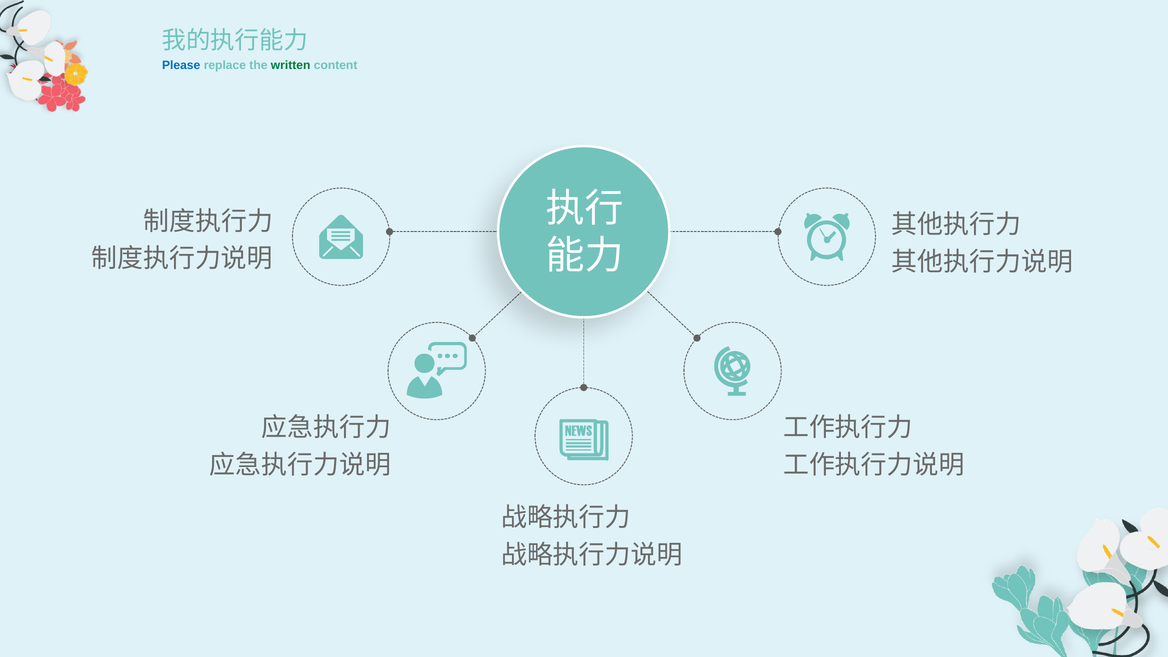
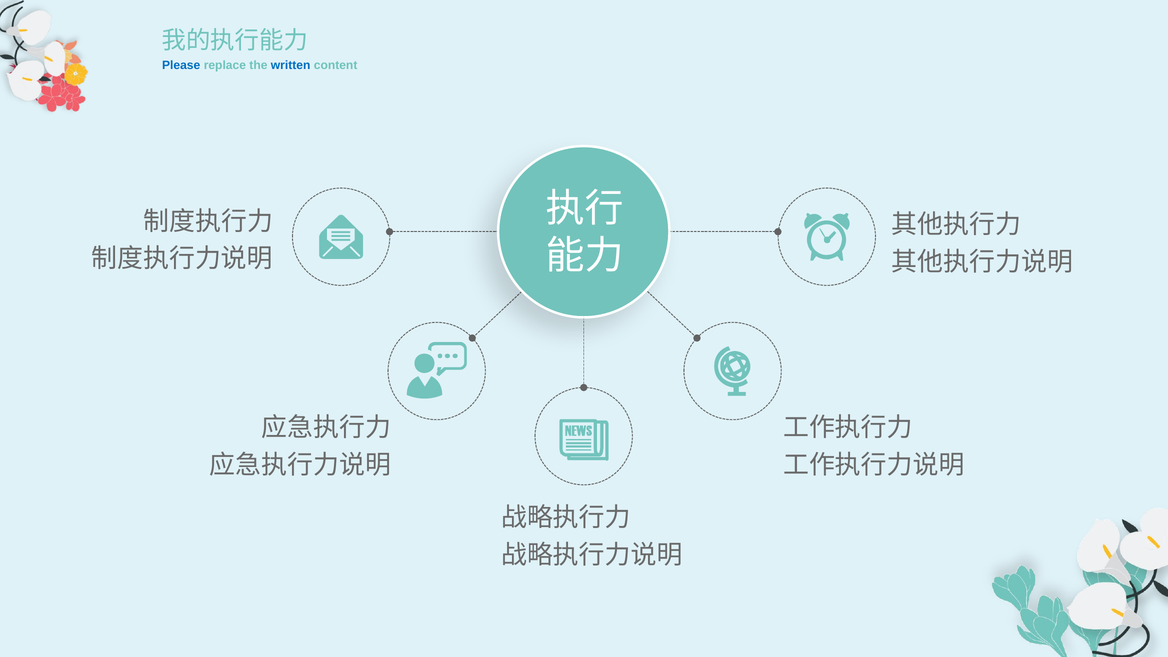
written colour: green -> blue (291, 65)
